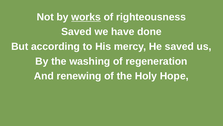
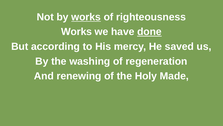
Saved: Saved -> Works (77, 32)
done underline: none -> present (149, 32)
Hope: Hope -> Made (174, 76)
